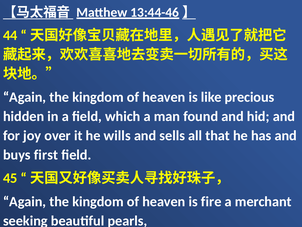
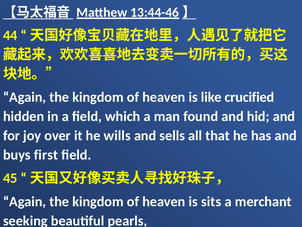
precious: precious -> crucified (249, 97)
fire: fire -> sits (211, 201)
